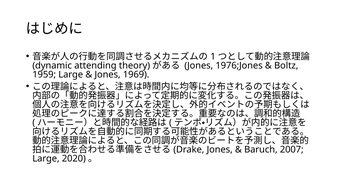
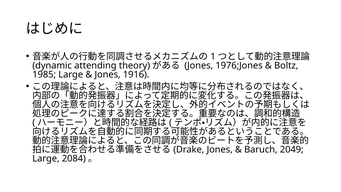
1959: 1959 -> 1985 (44, 74)
1969: 1969 -> 1916 (136, 74)
2007: 2007 -> 2049 (292, 149)
2020: 2020 -> 2084 (74, 158)
